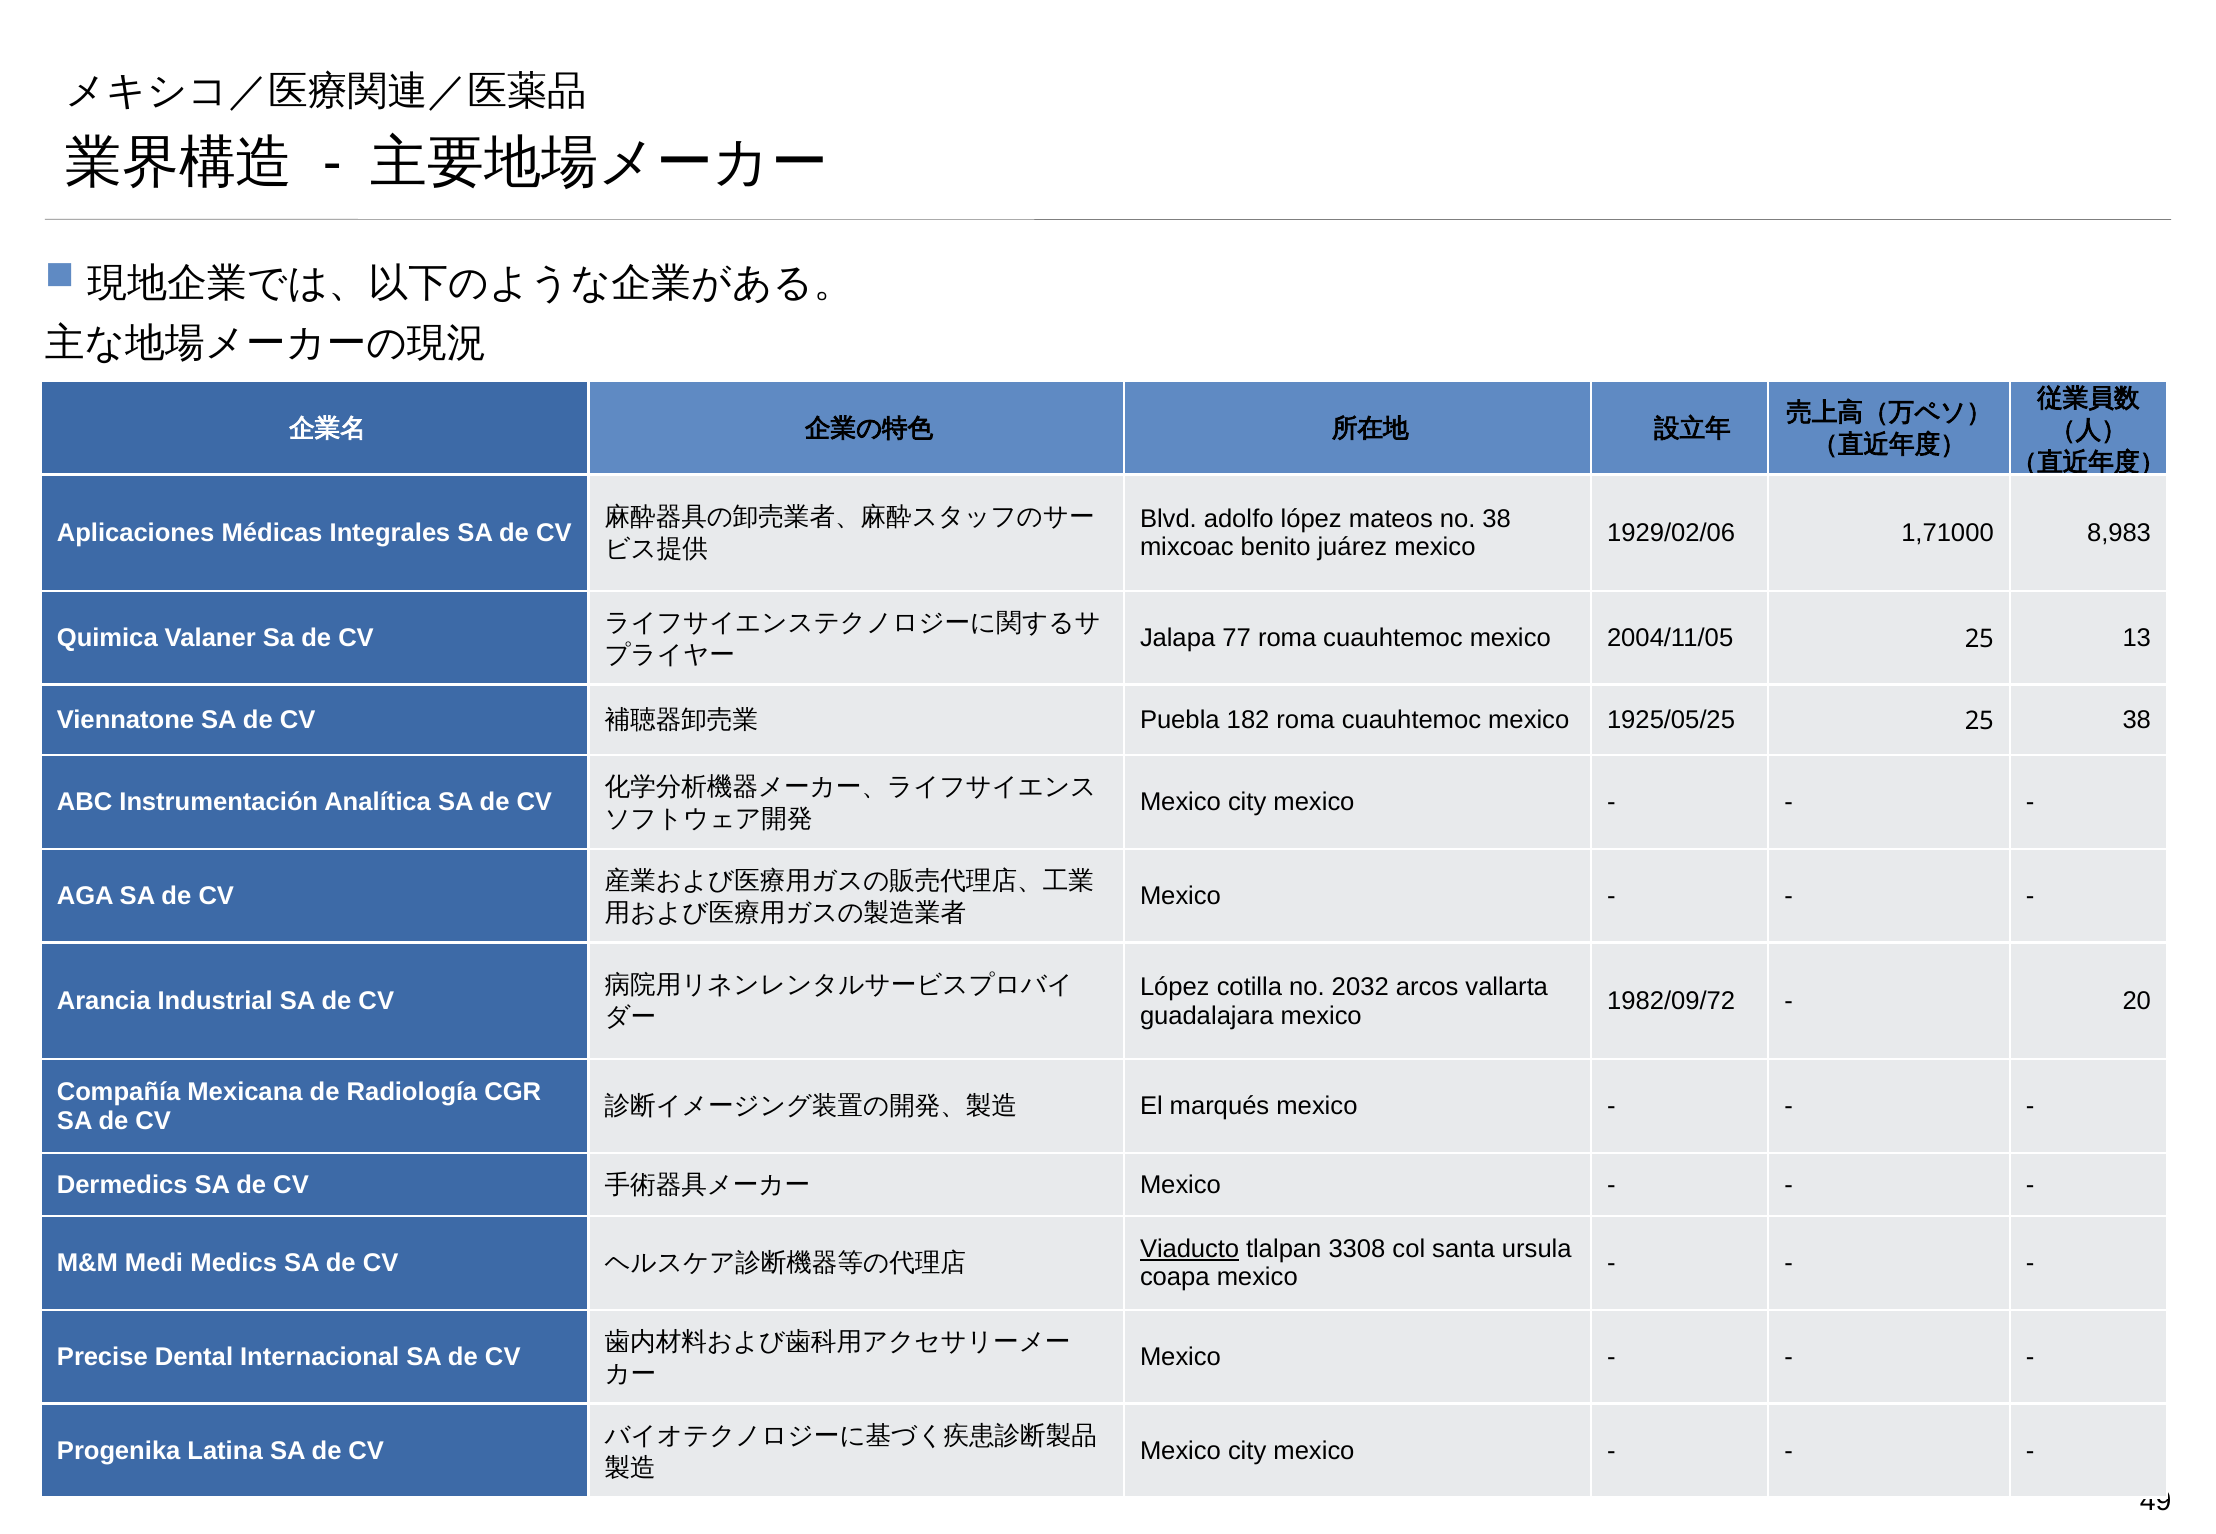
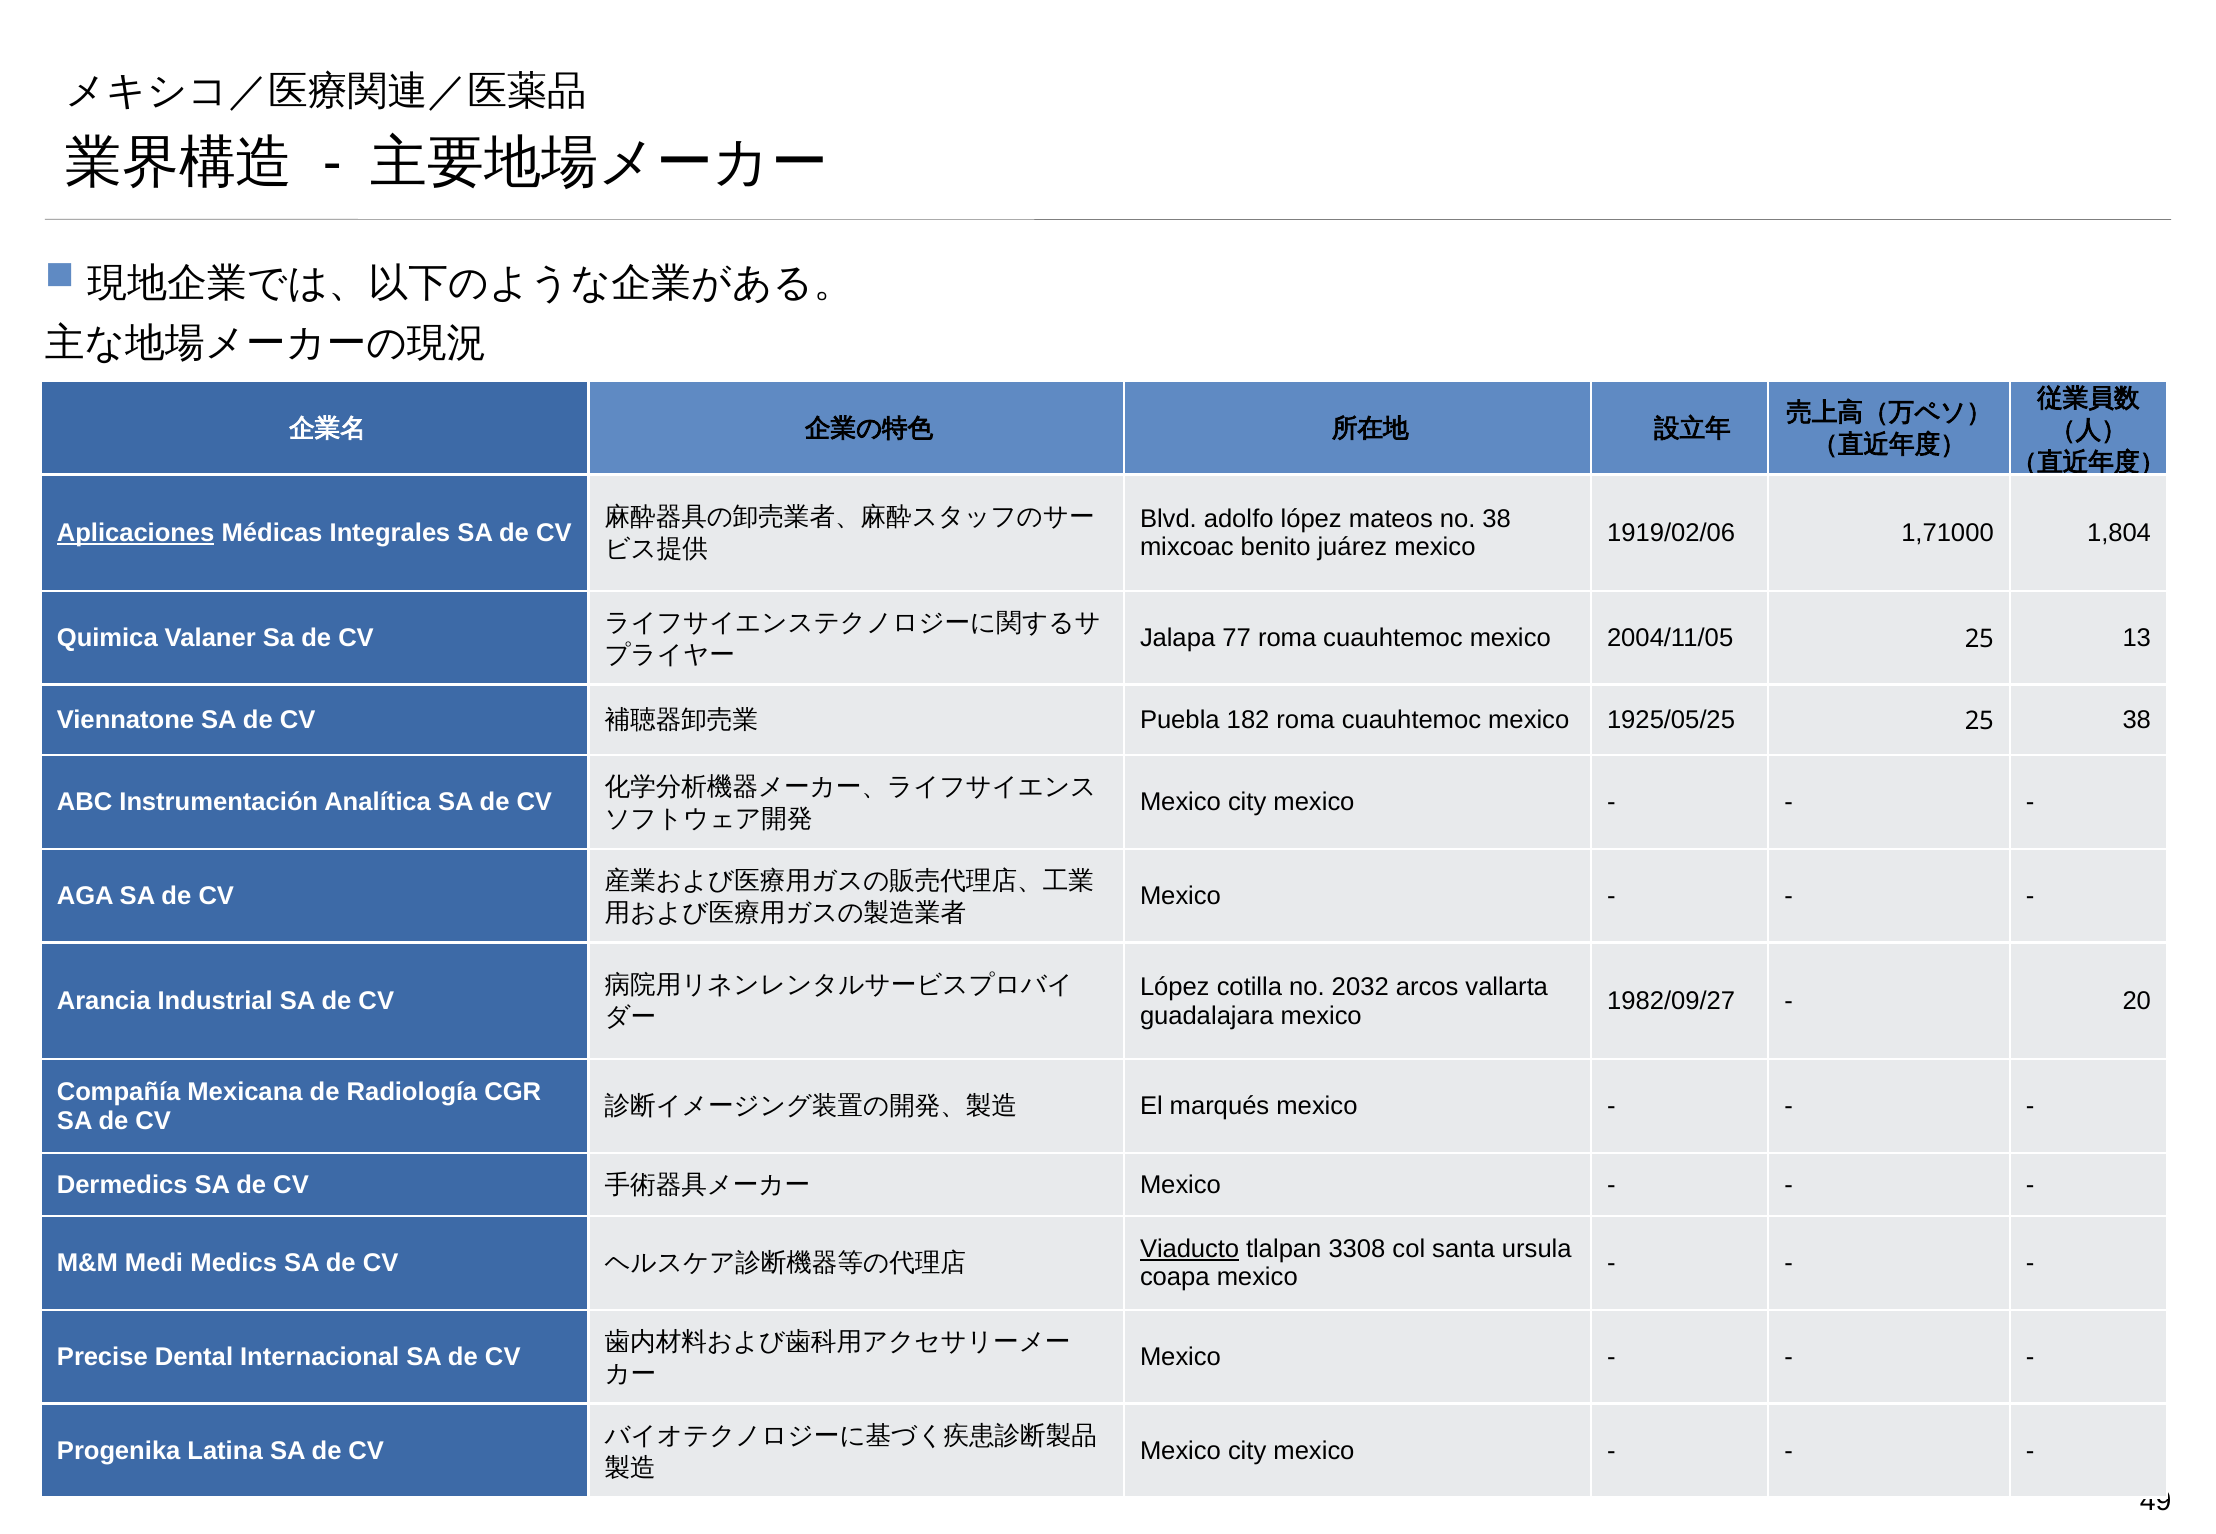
Aplicaciones underline: none -> present (136, 533)
1929/02/06: 1929/02/06 -> 1919/02/06 (1671, 533)
8,983: 8,983 -> 1,804 (2119, 533)
1982/09/72: 1982/09/72 -> 1982/09/27 (1671, 1001)
